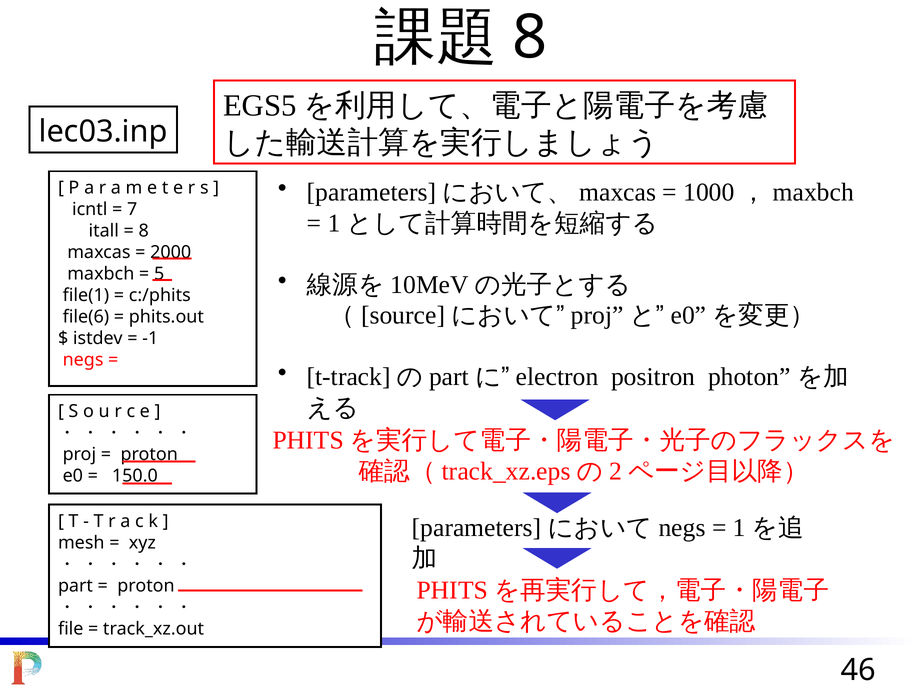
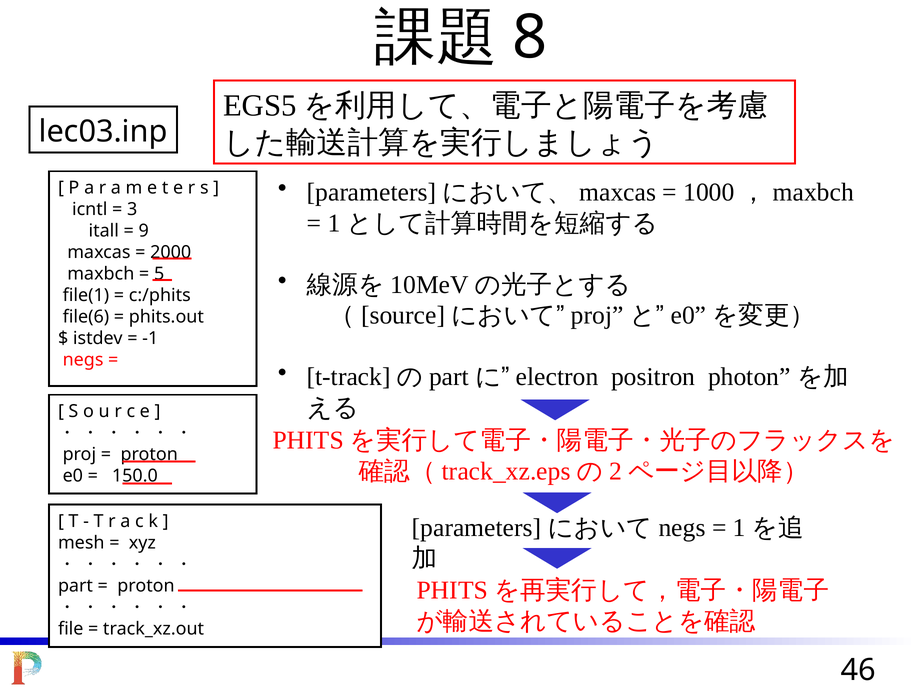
7: 7 -> 3 (132, 209)
8: 8 -> 9 (144, 231)
